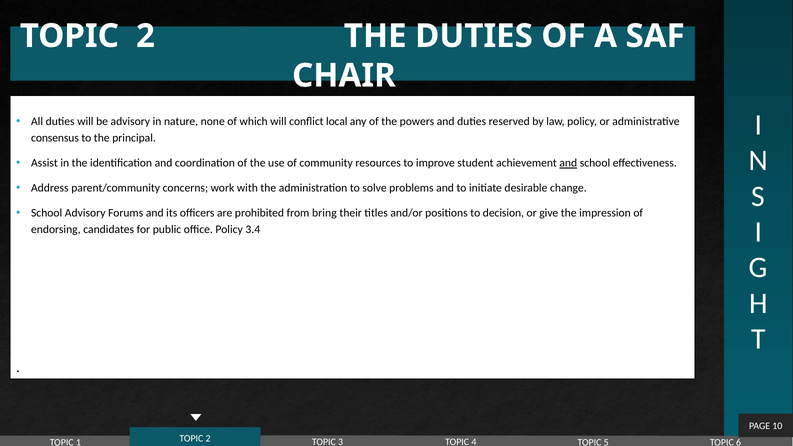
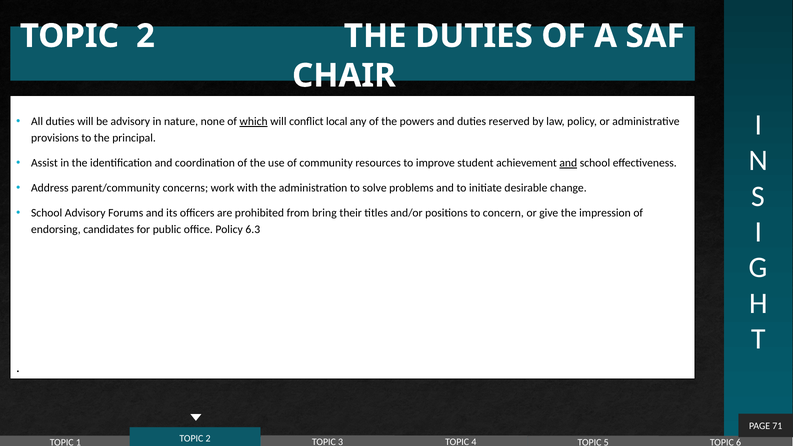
which underline: none -> present (254, 122)
consensus: consensus -> provisions (55, 138)
decision: decision -> concern (503, 213)
3.4: 3.4 -> 6.3 (253, 230)
10: 10 -> 71 (777, 426)
